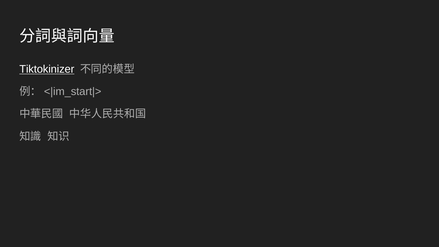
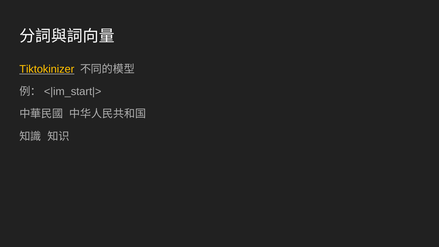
Tiktokinizer colour: white -> yellow (47, 69)
